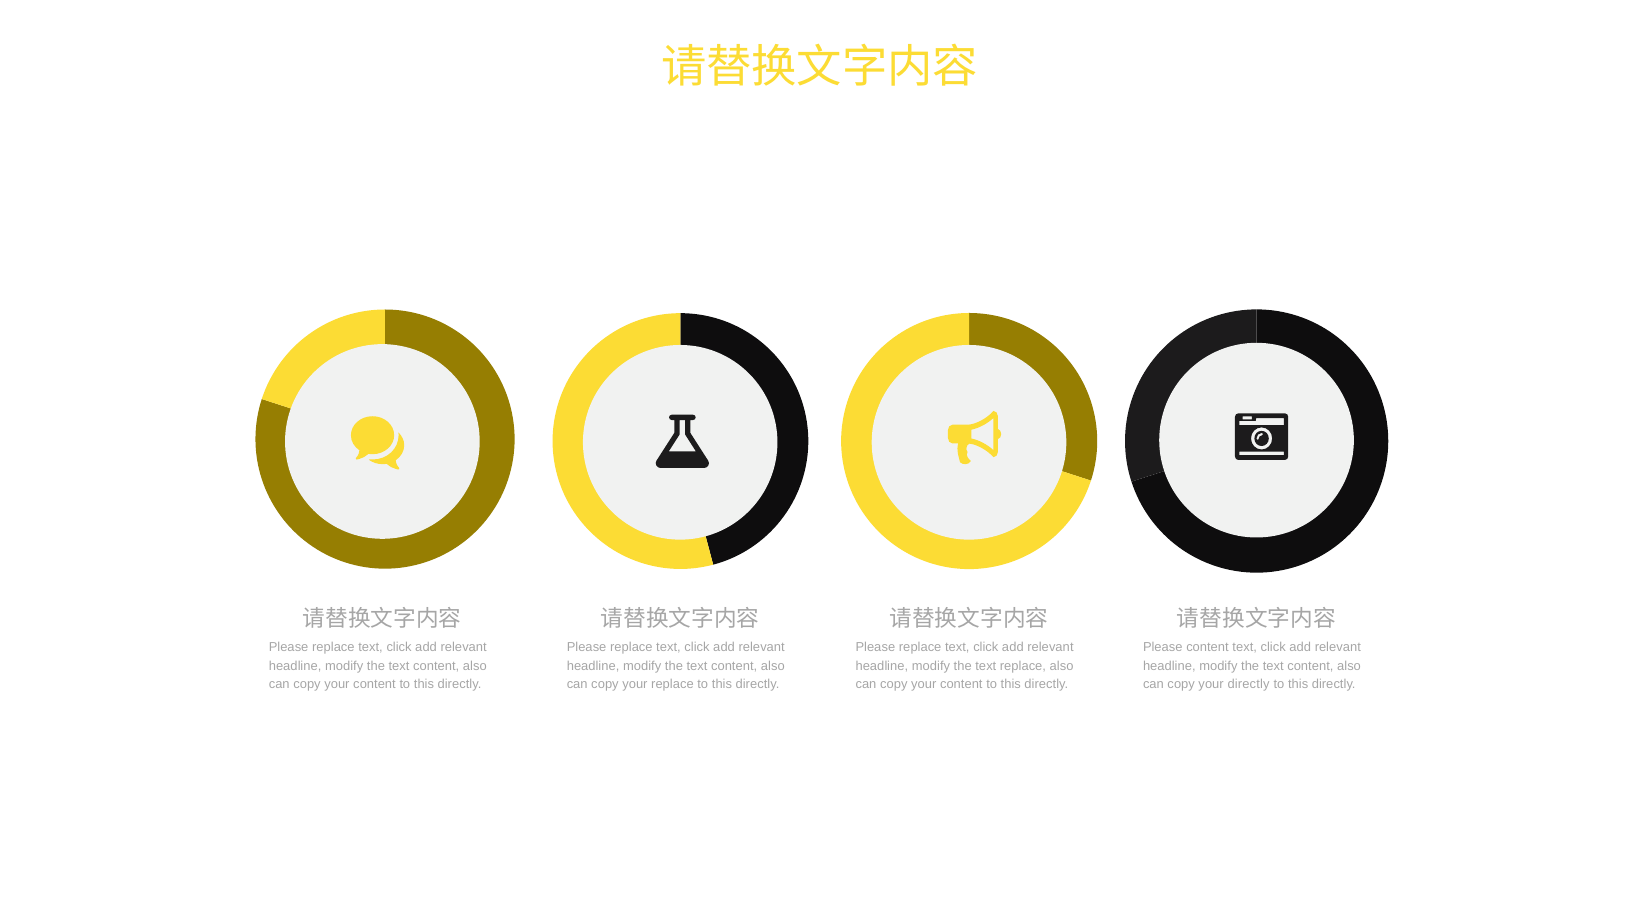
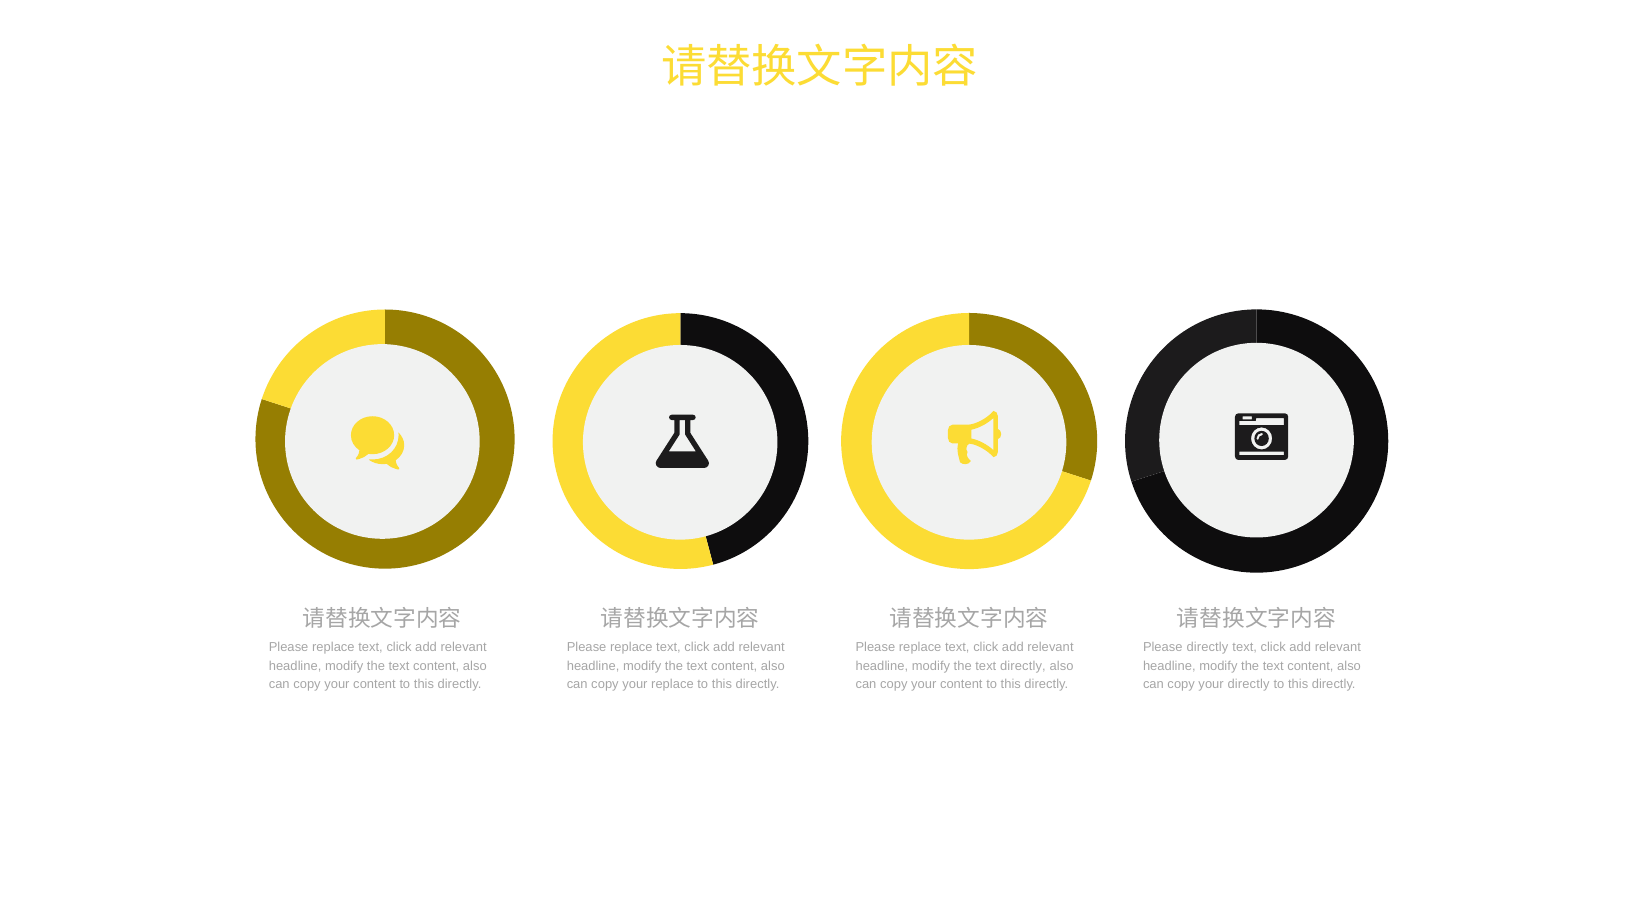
Please content: content -> directly (1207, 647)
text replace: replace -> directly (1023, 666)
